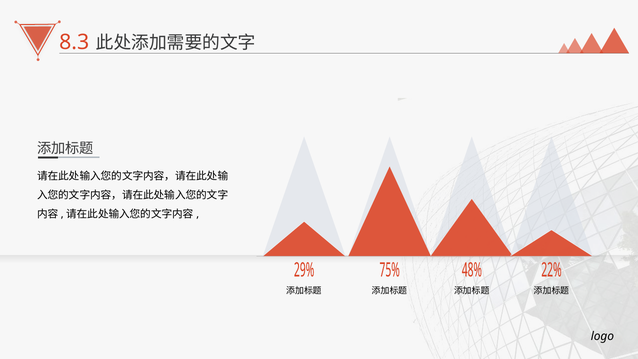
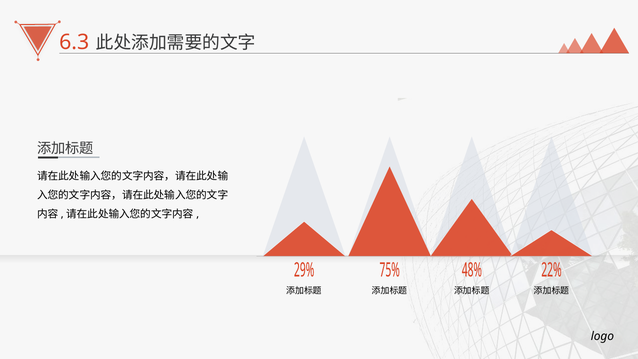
8.3: 8.3 -> 6.3 (74, 42)
